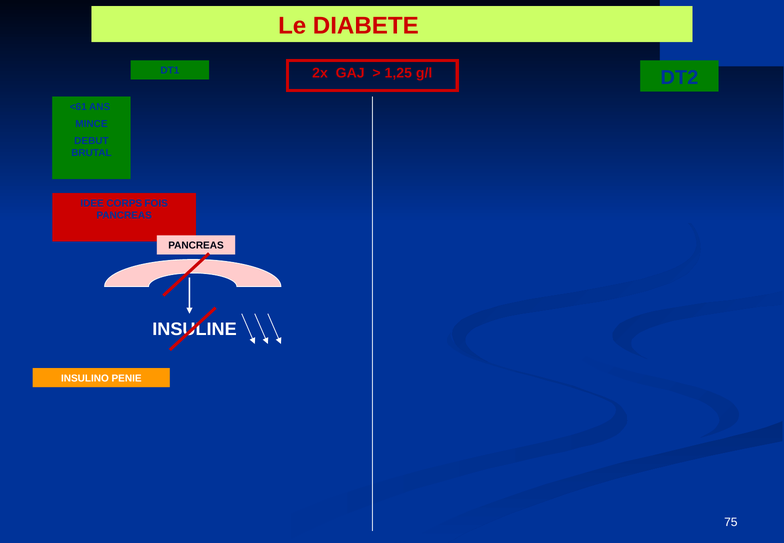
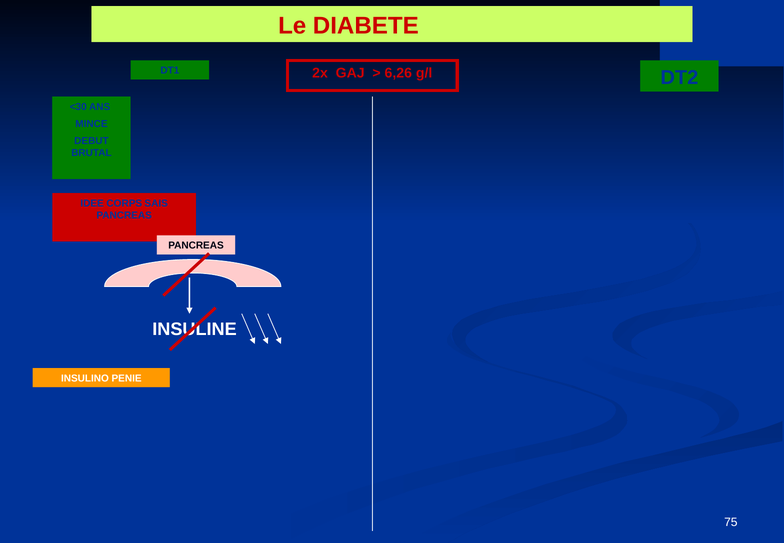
1,25: 1,25 -> 6,26 (398, 73)
<61: <61 -> <30 (78, 107)
FOIS: FOIS -> SAIS (156, 203)
